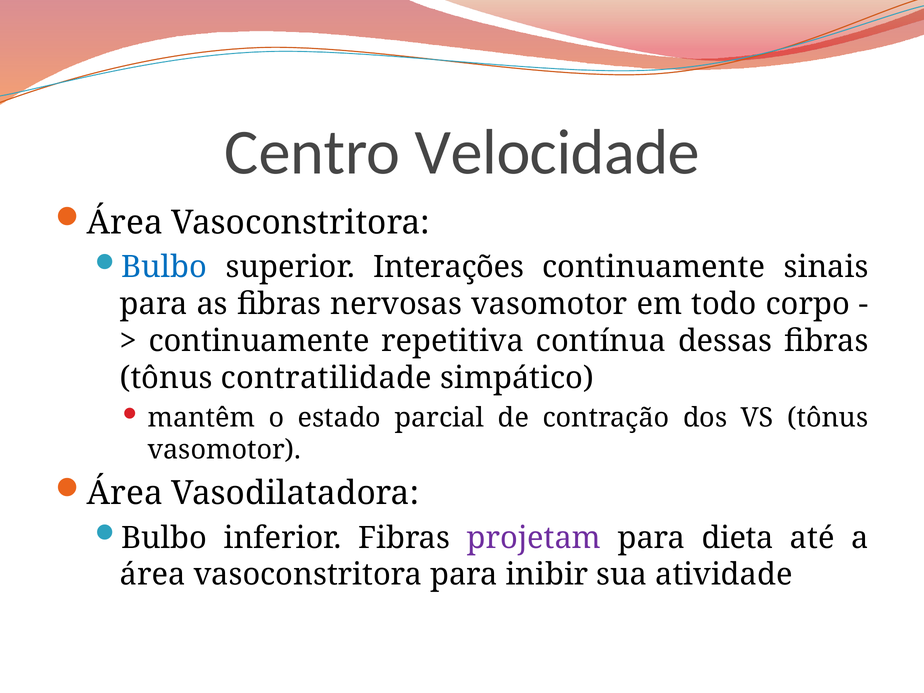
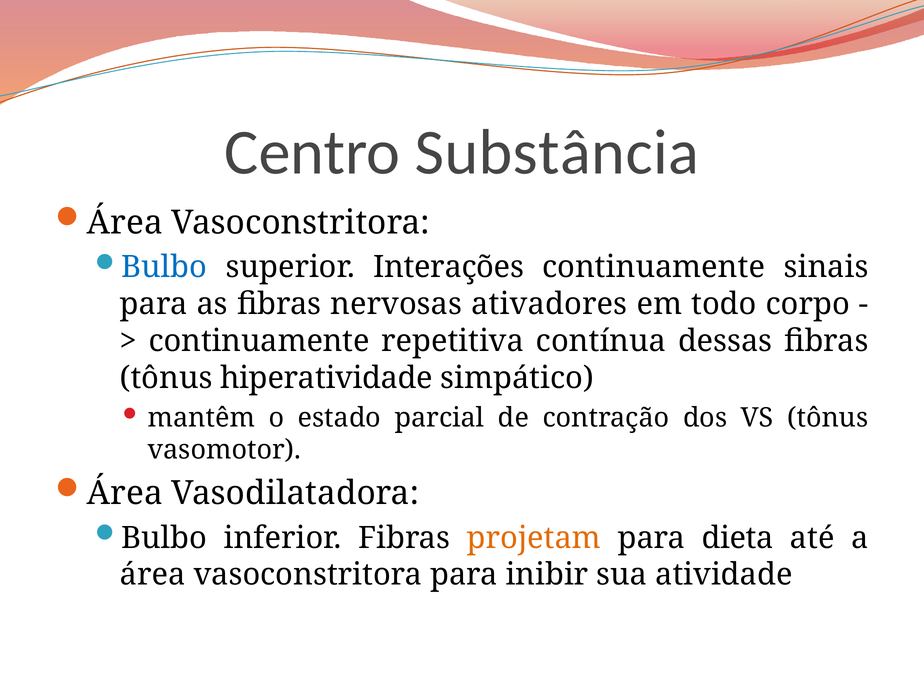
Velocidade: Velocidade -> Substância (557, 153)
nervosas vasomotor: vasomotor -> ativadores (549, 304)
contratilidade: contratilidade -> hiperatividade (327, 378)
projetam colour: purple -> orange (534, 538)
